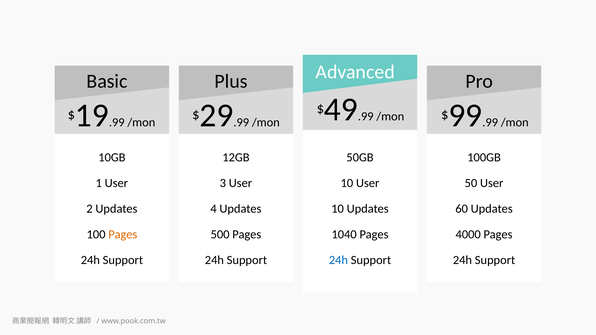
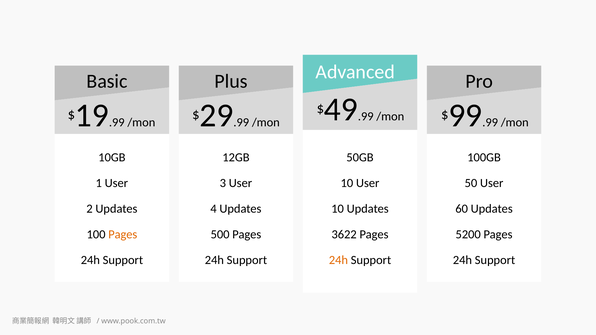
1040: 1040 -> 3622 (344, 234)
4000: 4000 -> 5200 (468, 234)
24h colour: blue -> orange (338, 260)
